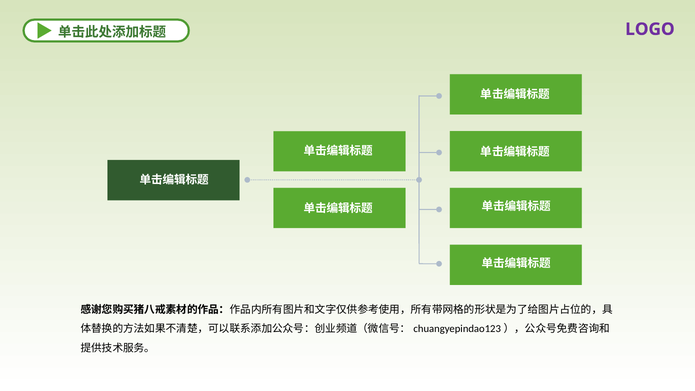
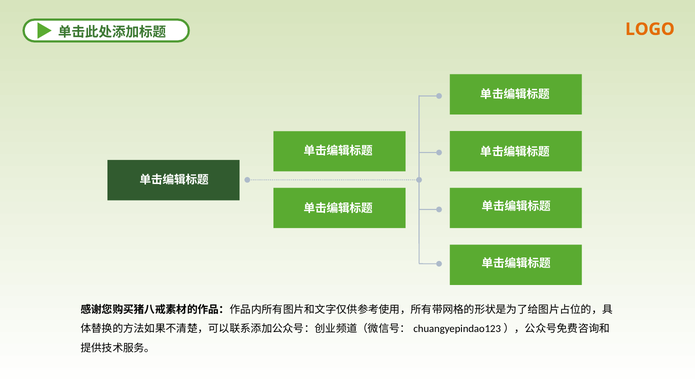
LOGO colour: purple -> orange (650, 29)
